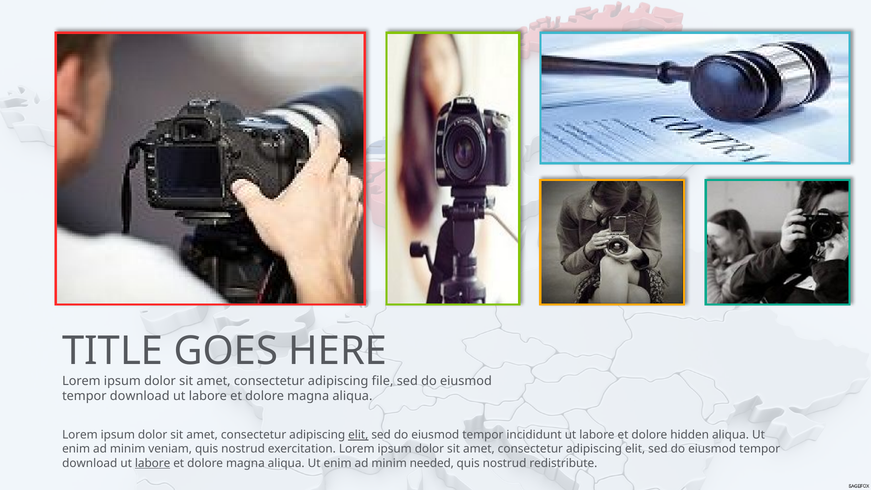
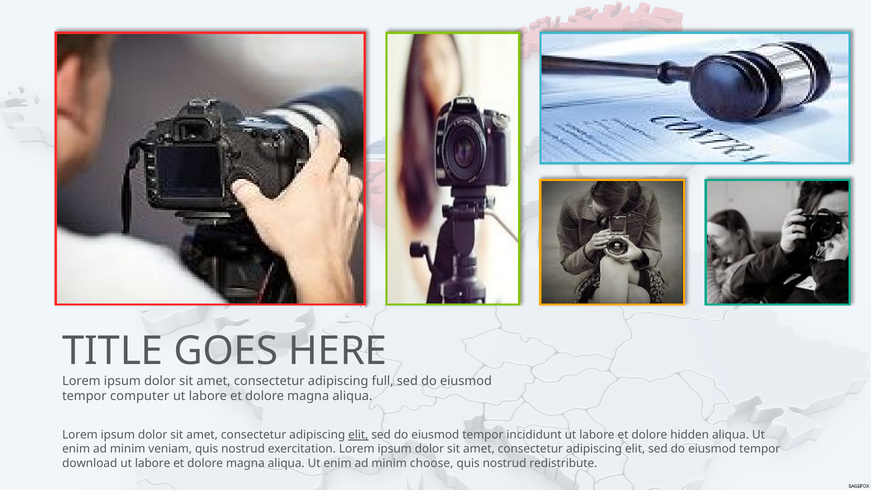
file: file -> full (383, 381)
download: download -> computer (140, 396)
labore underline: present -> none (153, 463)
needed: needed -> choose (432, 463)
